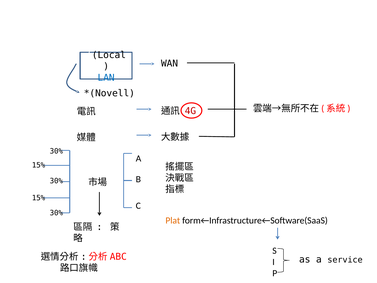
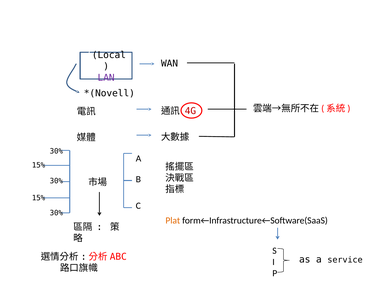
LAN colour: blue -> purple (106, 78)
